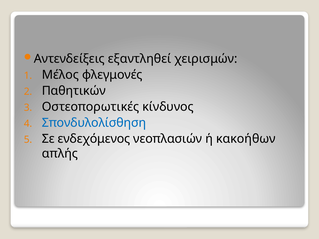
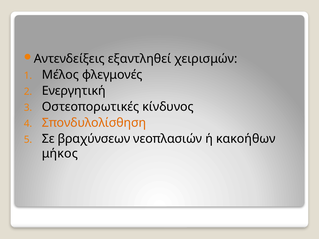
Παθητικών: Παθητικών -> Ενεργητική (74, 91)
Σπονδυλολίσθηση colour: blue -> orange (94, 123)
ενδεχόμενος: ενδεχόμενος -> βραχύνσεων (94, 139)
απλής: απλής -> μήκος (60, 154)
